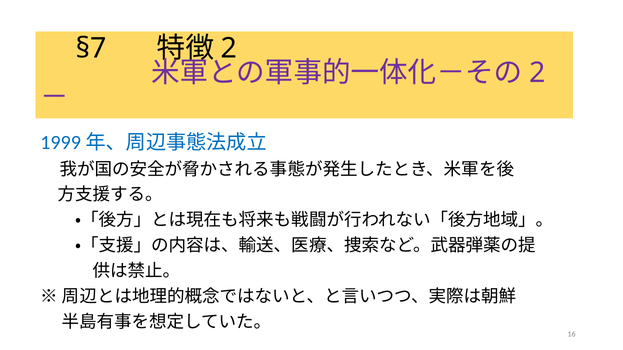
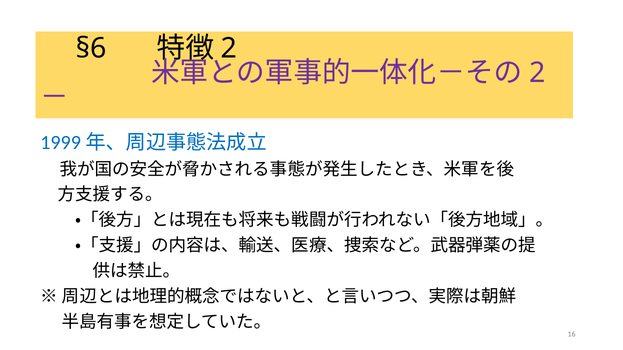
§7: §7 -> §6 (91, 48)
